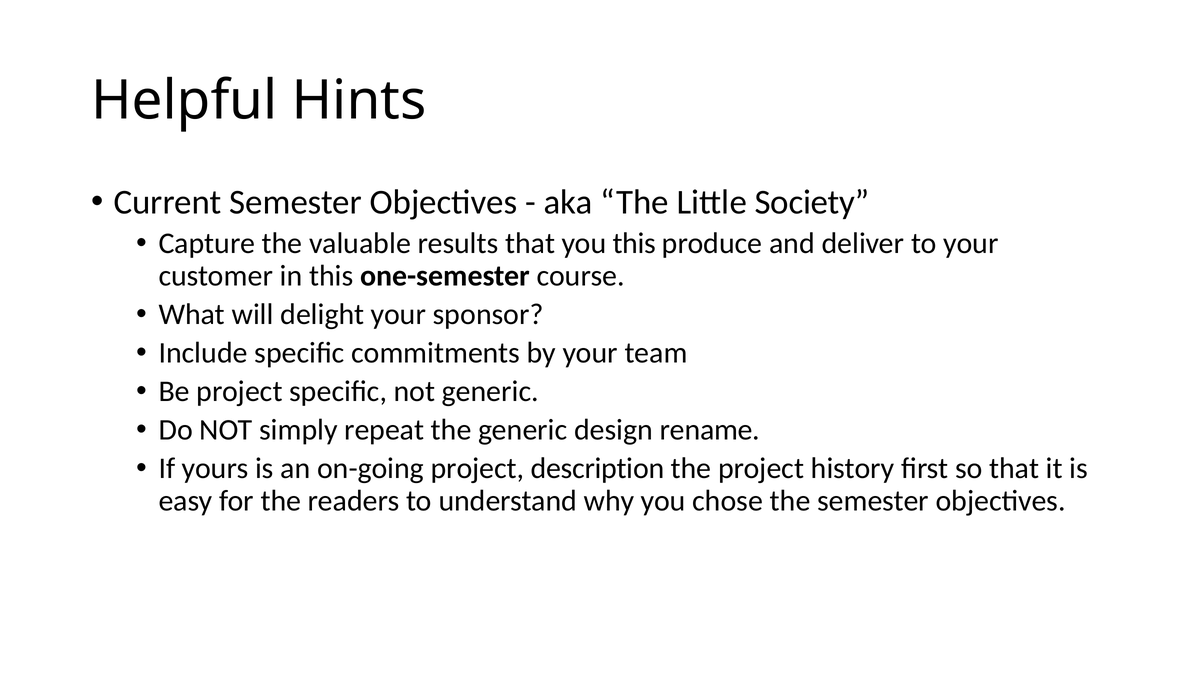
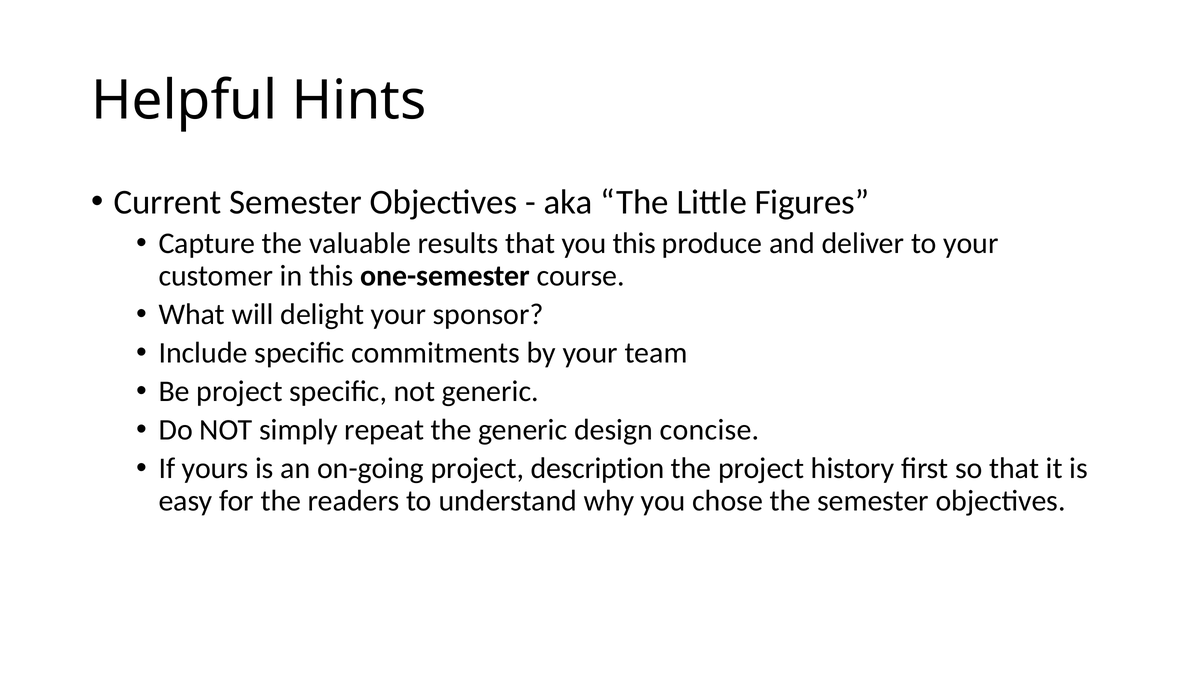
Society: Society -> Figures (812, 202)
rename: rename -> concise (710, 430)
